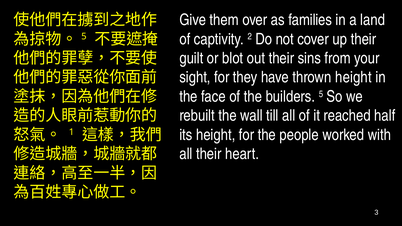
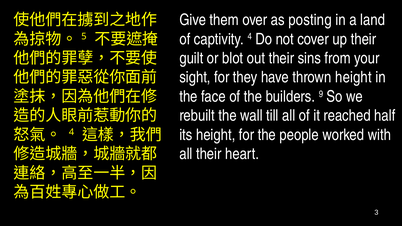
families: families -> posting (310, 20)
captivity 2: 2 -> 4 (250, 37)
5: 5 -> 9 (321, 94)
1: 1 -> 4 (71, 132)
